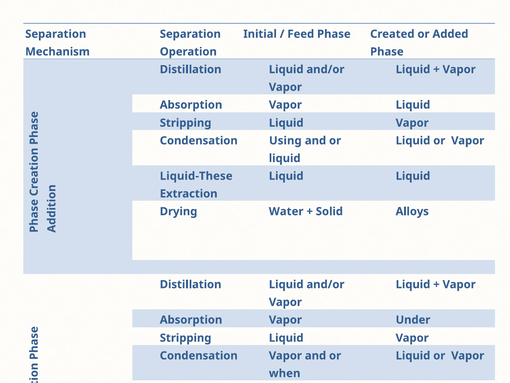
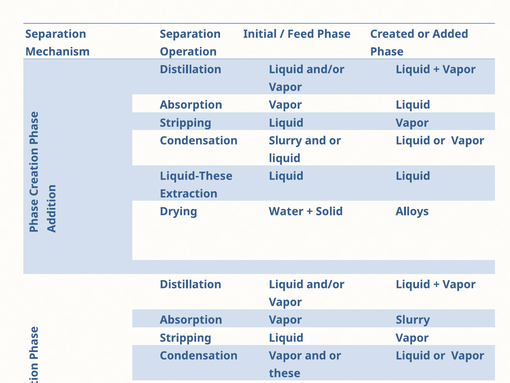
Condensation Using: Using -> Slurry (285, 140)
Vapor Under: Under -> Slurry (413, 319)
when: when -> these (285, 373)
